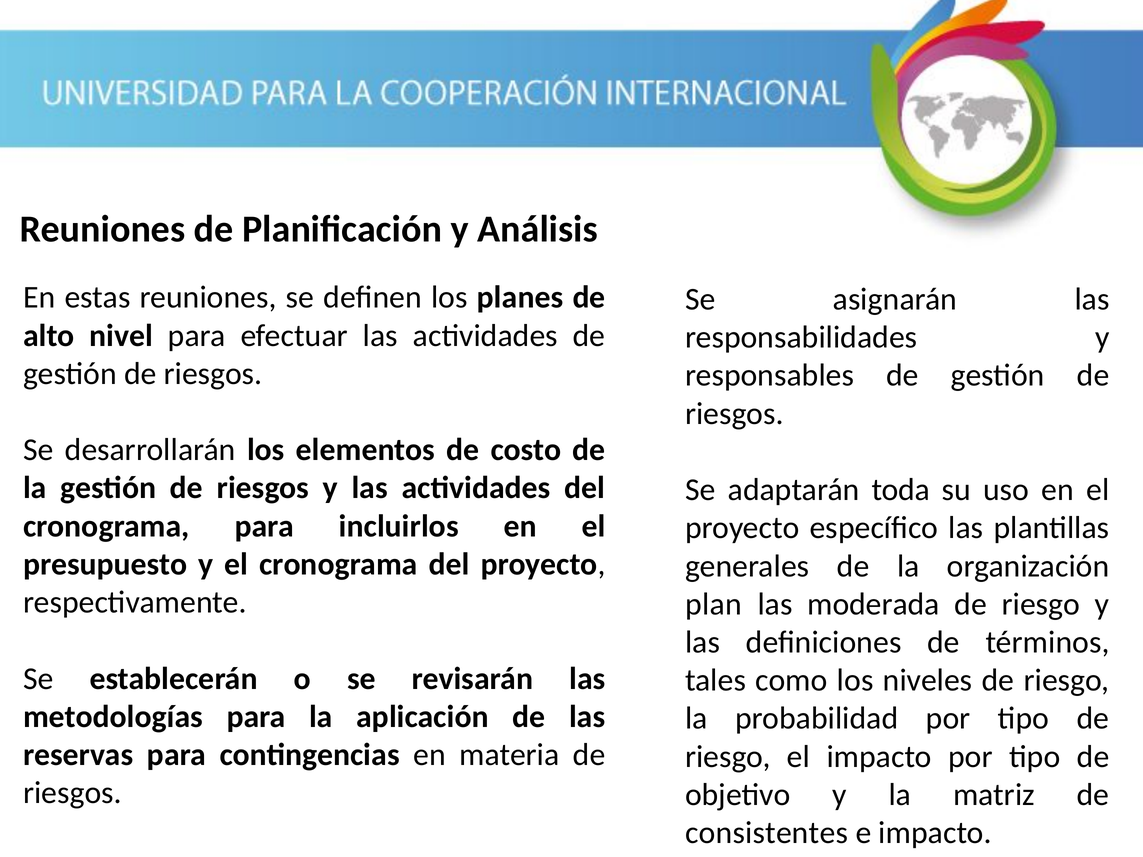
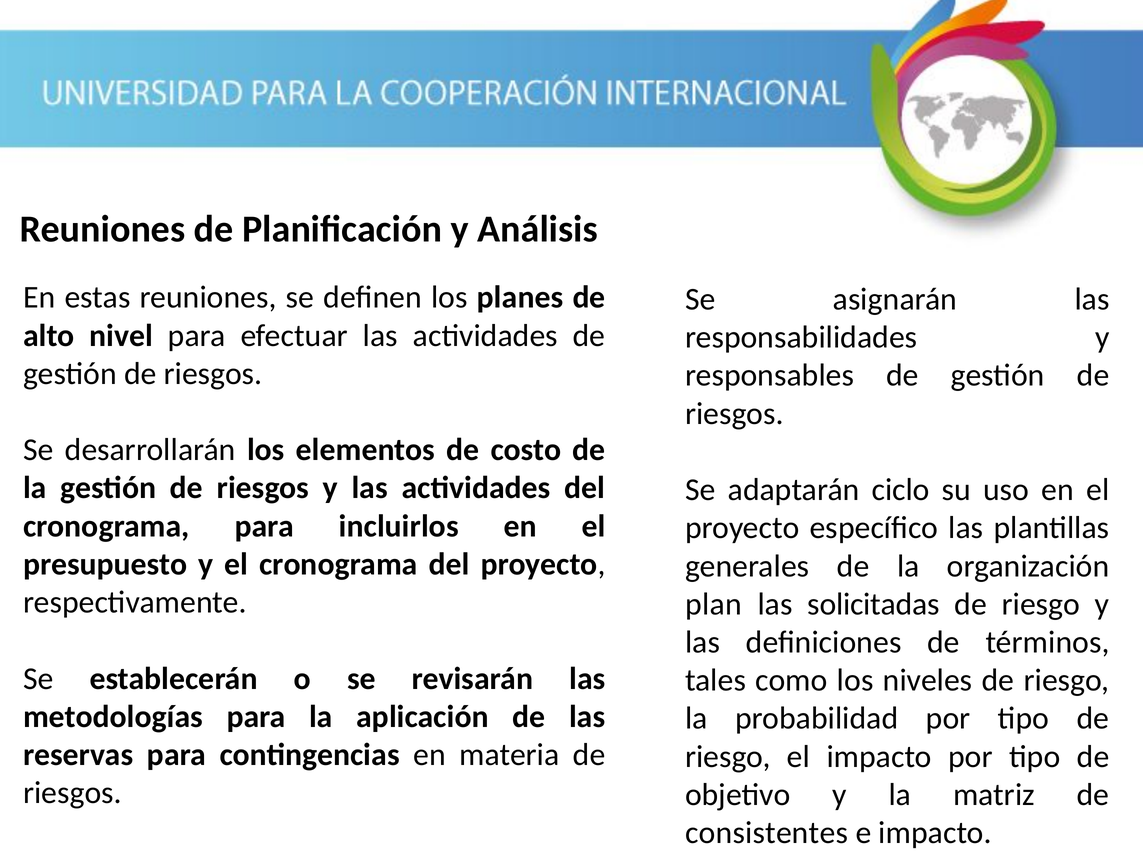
toda: toda -> ciclo (901, 490)
moderada: moderada -> solicitadas (874, 604)
